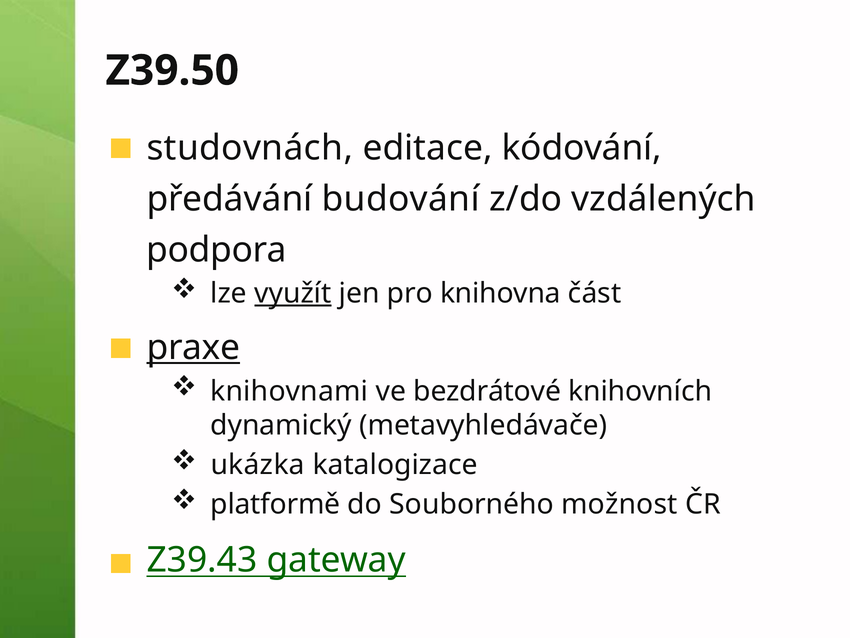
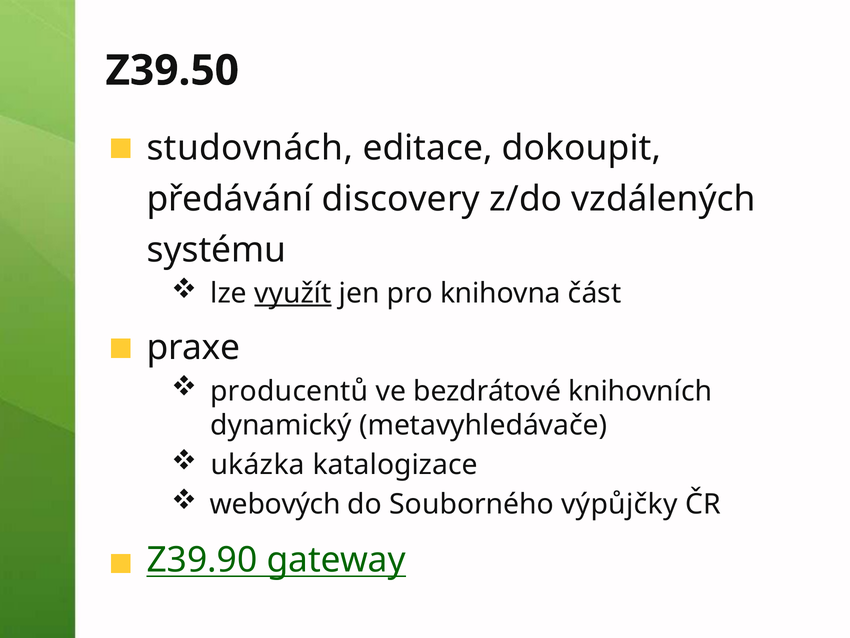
kódování: kódování -> dokoupit (581, 148)
budování: budování -> discovery (401, 199)
podpora: podpora -> systému (216, 250)
praxe underline: present -> none (193, 347)
knihovnami: knihovnami -> producentů (289, 391)
platformě: platformě -> webových (275, 504)
možnost: možnost -> výpůjčky (619, 504)
Z39.43: Z39.43 -> Z39.90 (202, 560)
